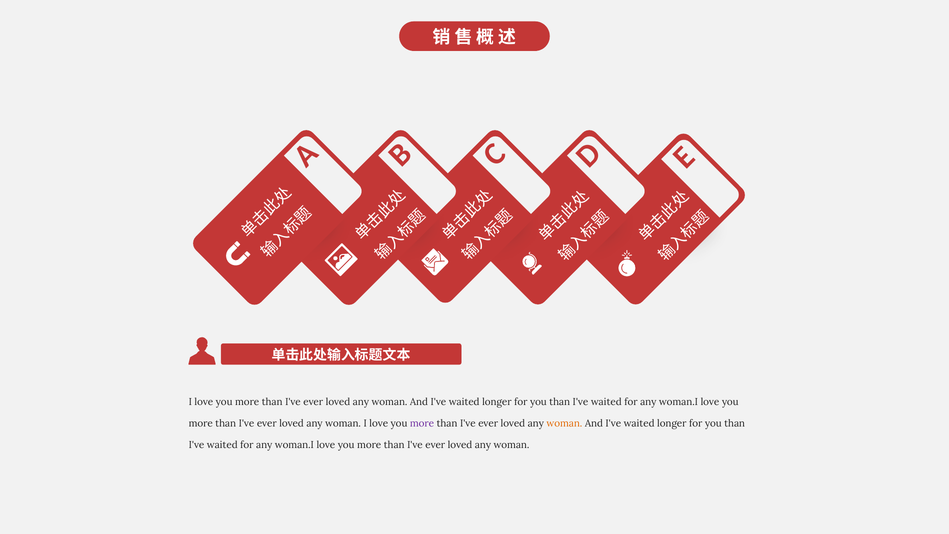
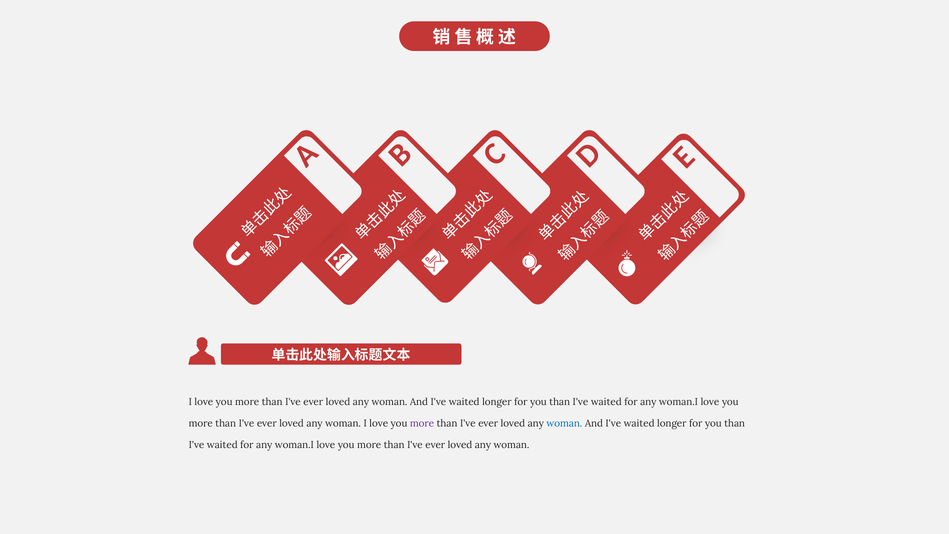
woman colour: orange -> blue (564, 423)
